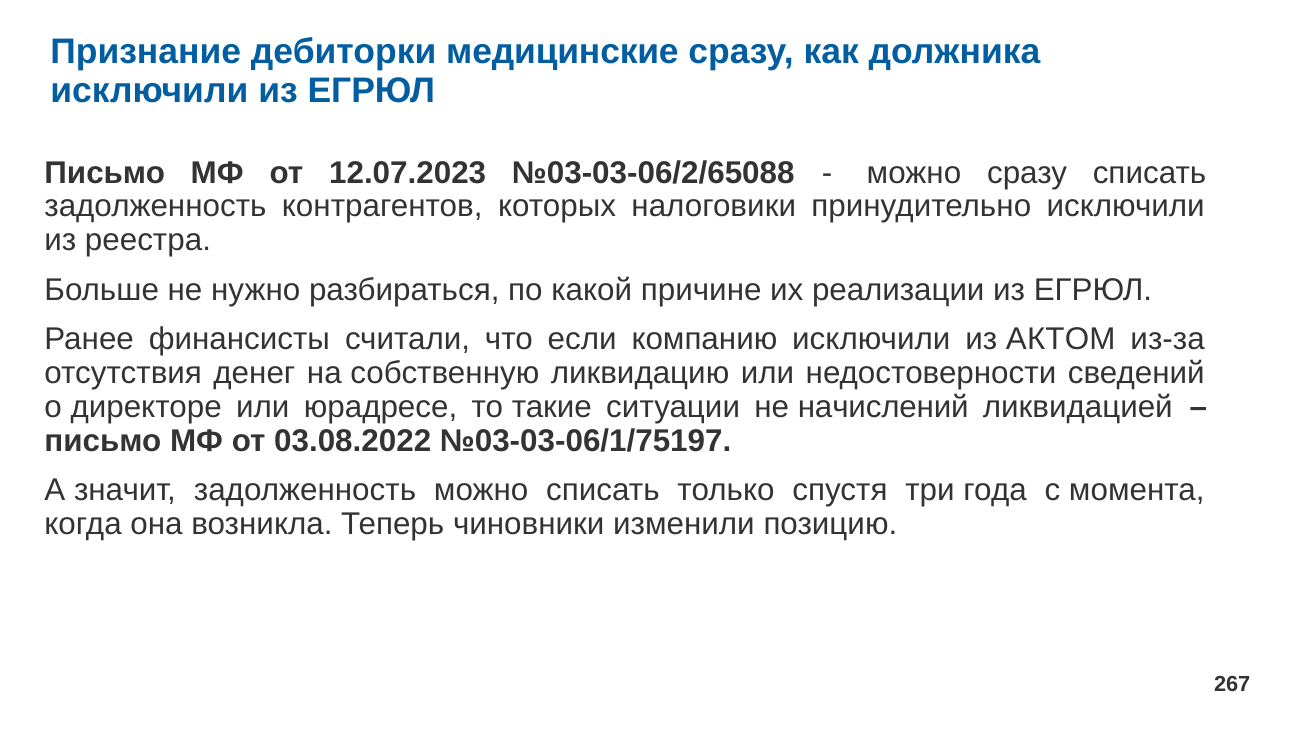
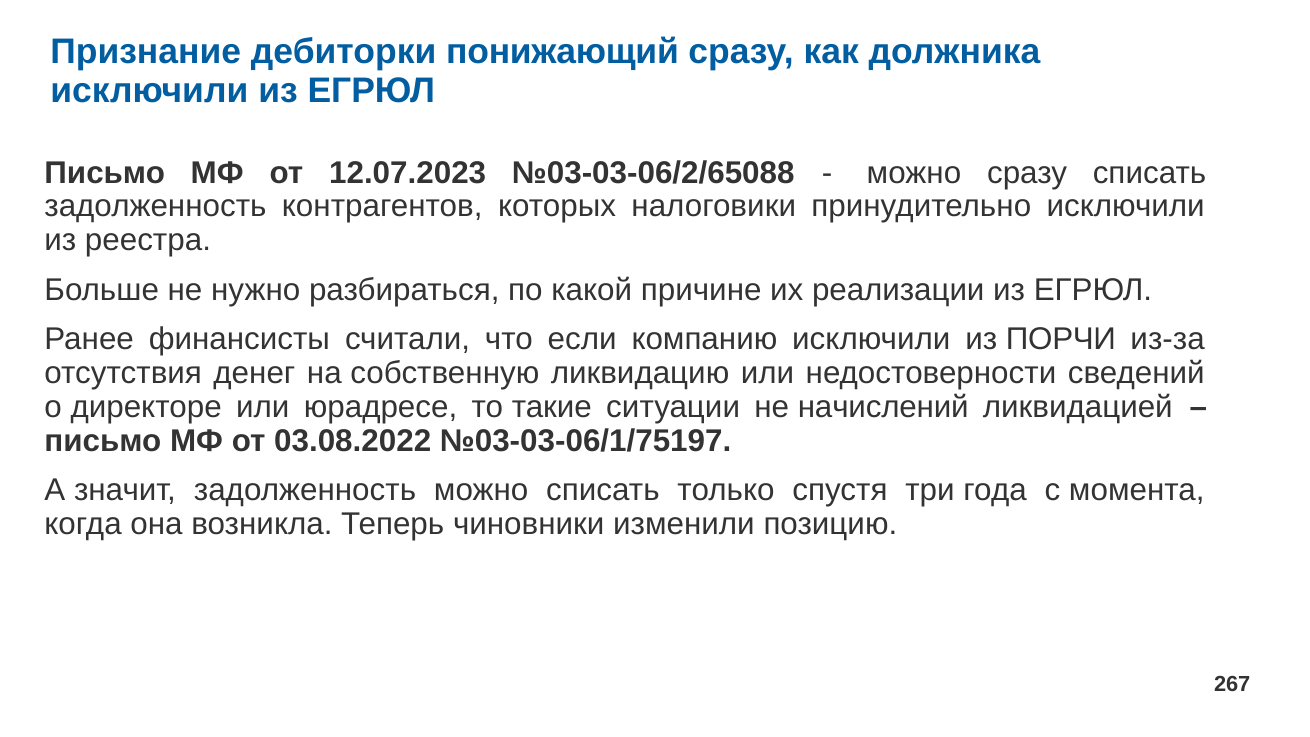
медицинские: медицинские -> понижающий (563, 52)
АКТОМ: АКТОМ -> ПОРЧИ (1061, 339)
